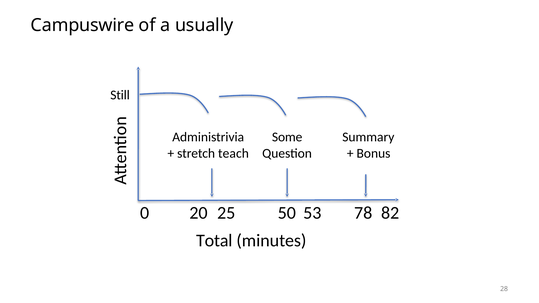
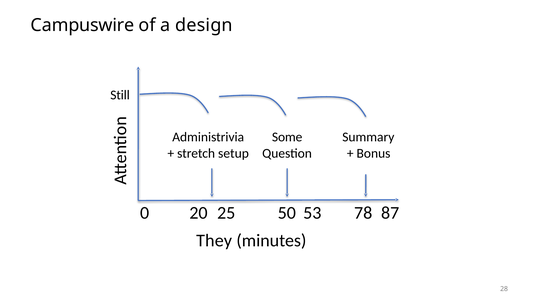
usually: usually -> design (204, 25)
teach: teach -> setup (233, 153)
82: 82 -> 87 (390, 213)
Total: Total -> They (214, 241)
